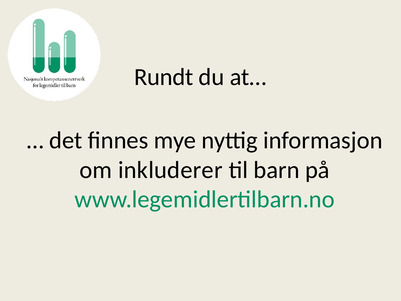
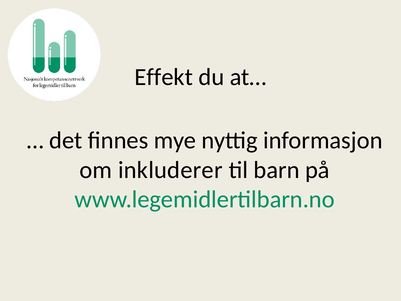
Rundt: Rundt -> Effekt (164, 77)
